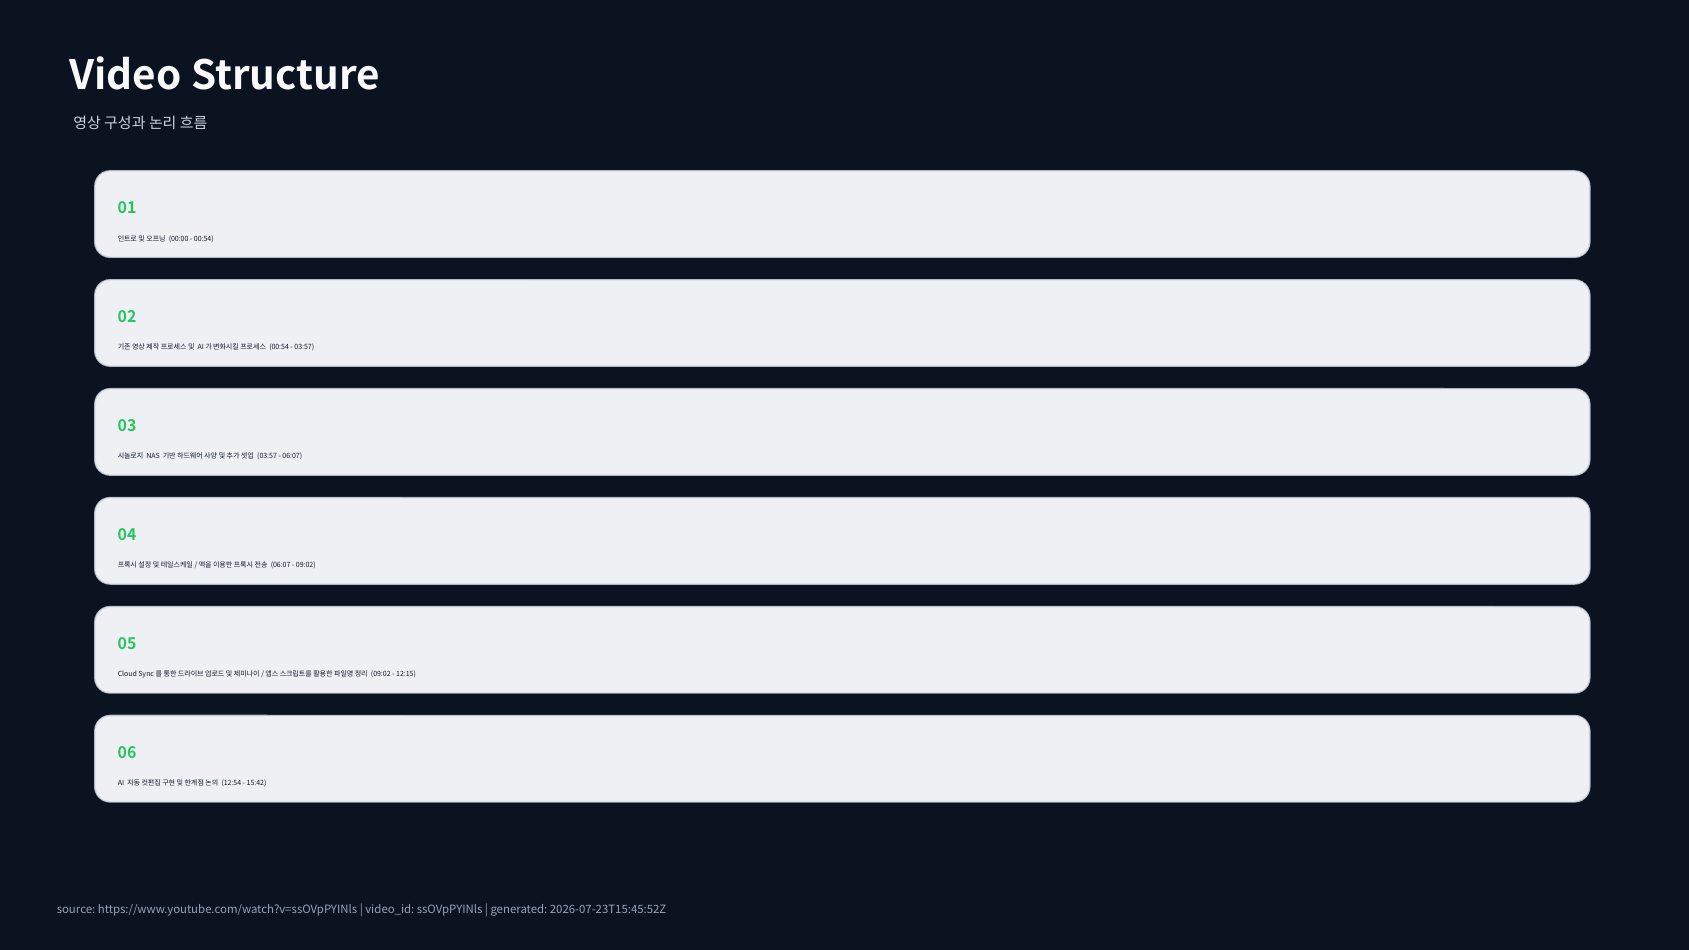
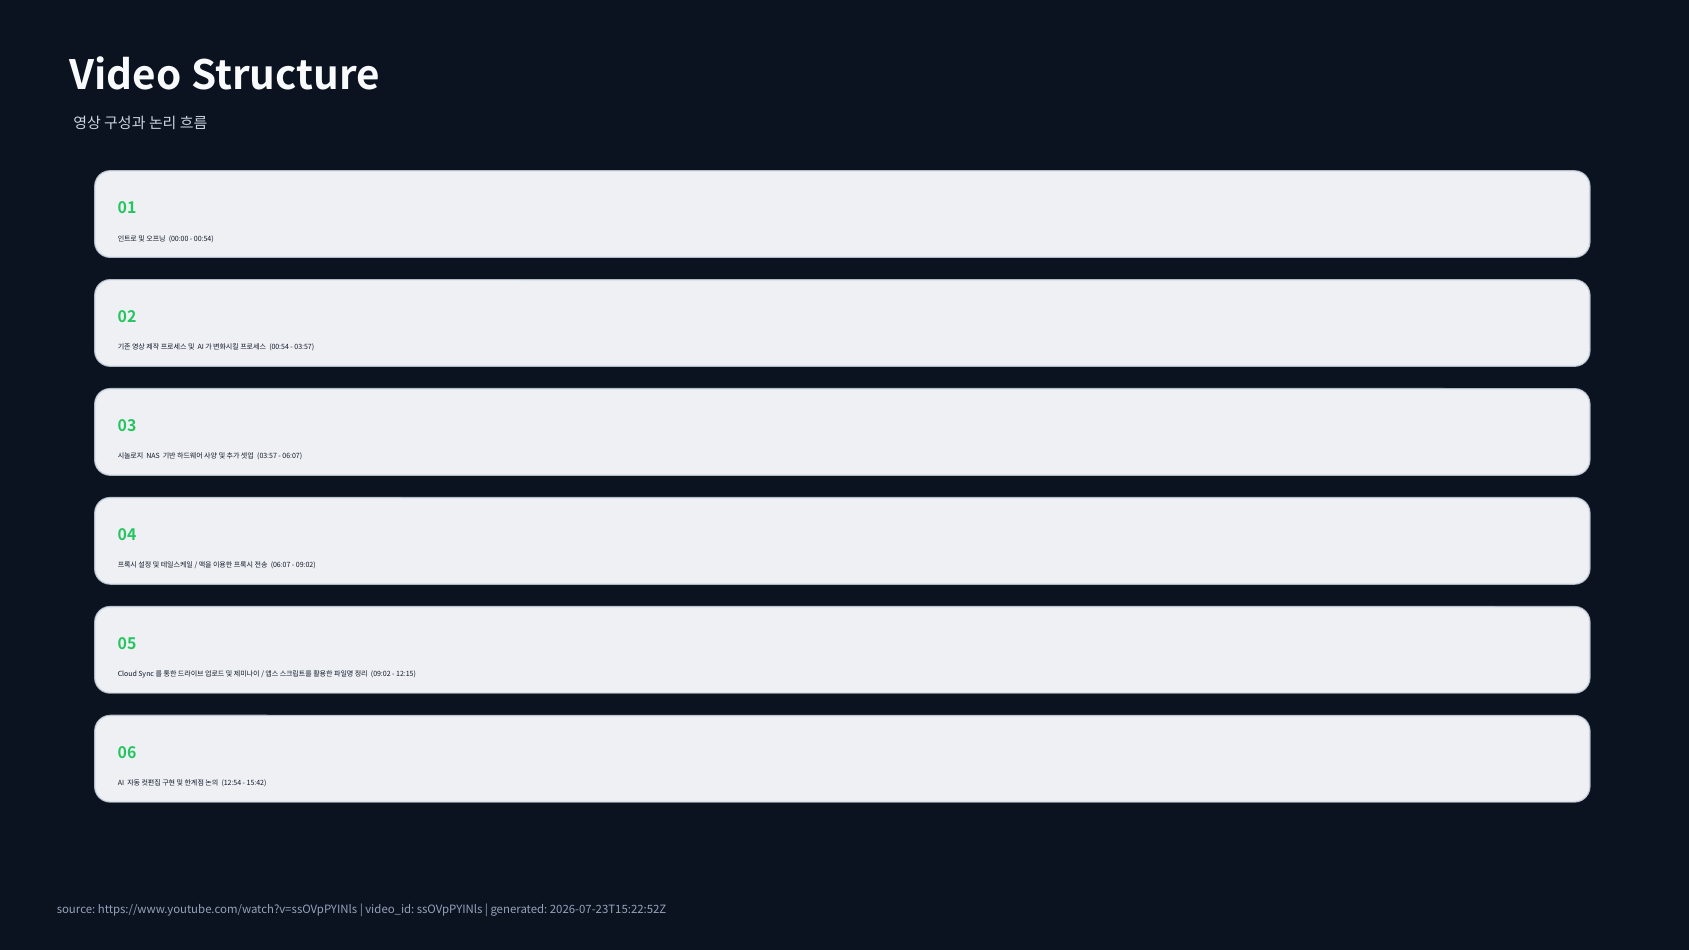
2026-07-23T15:45:52Z: 2026-07-23T15:45:52Z -> 2026-07-23T15:22:52Z (608, 910)
